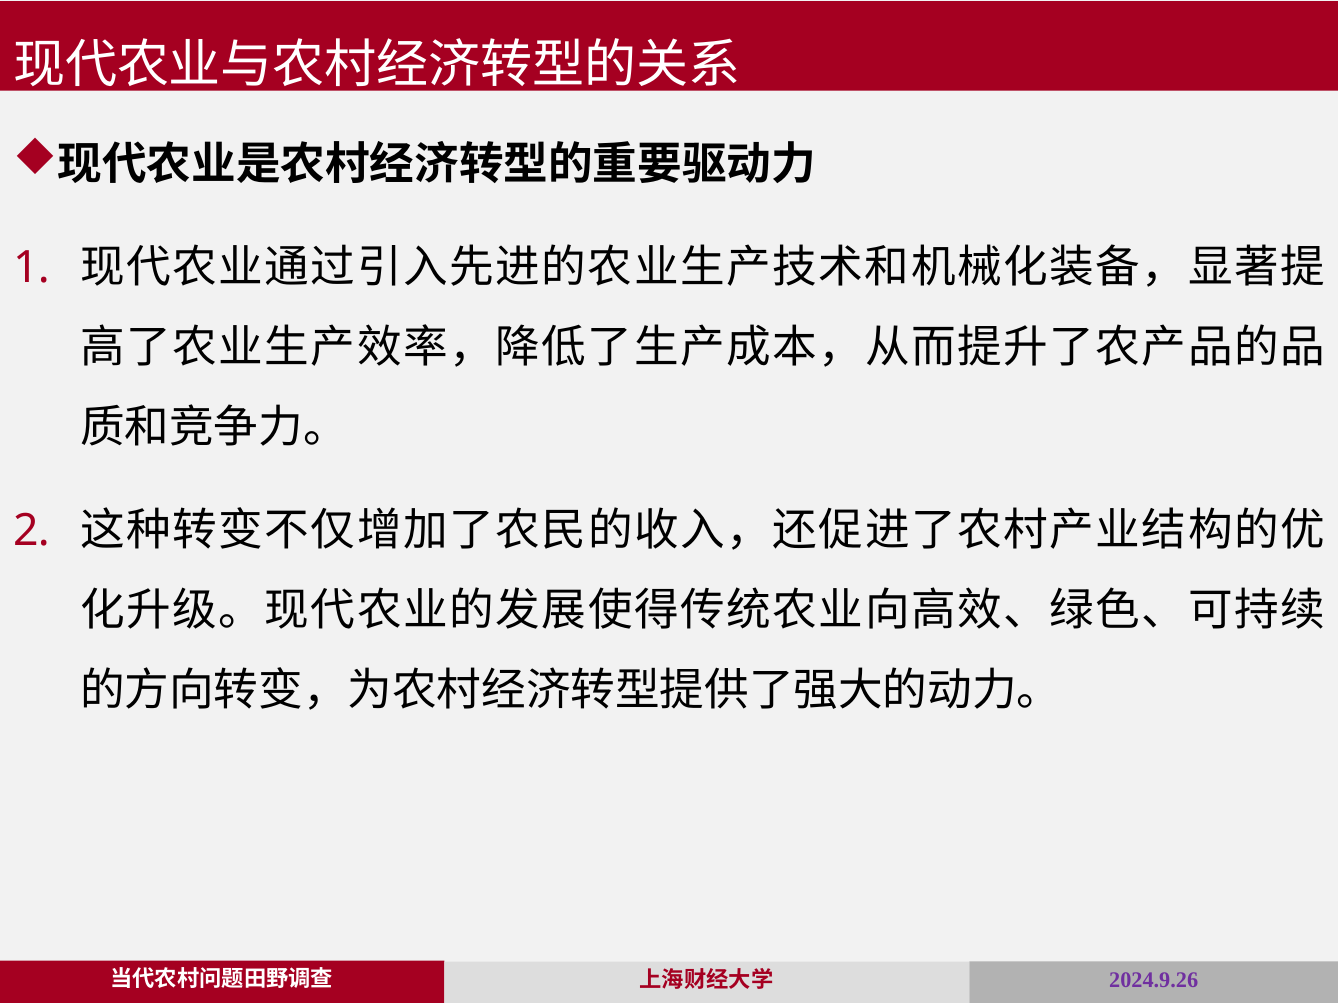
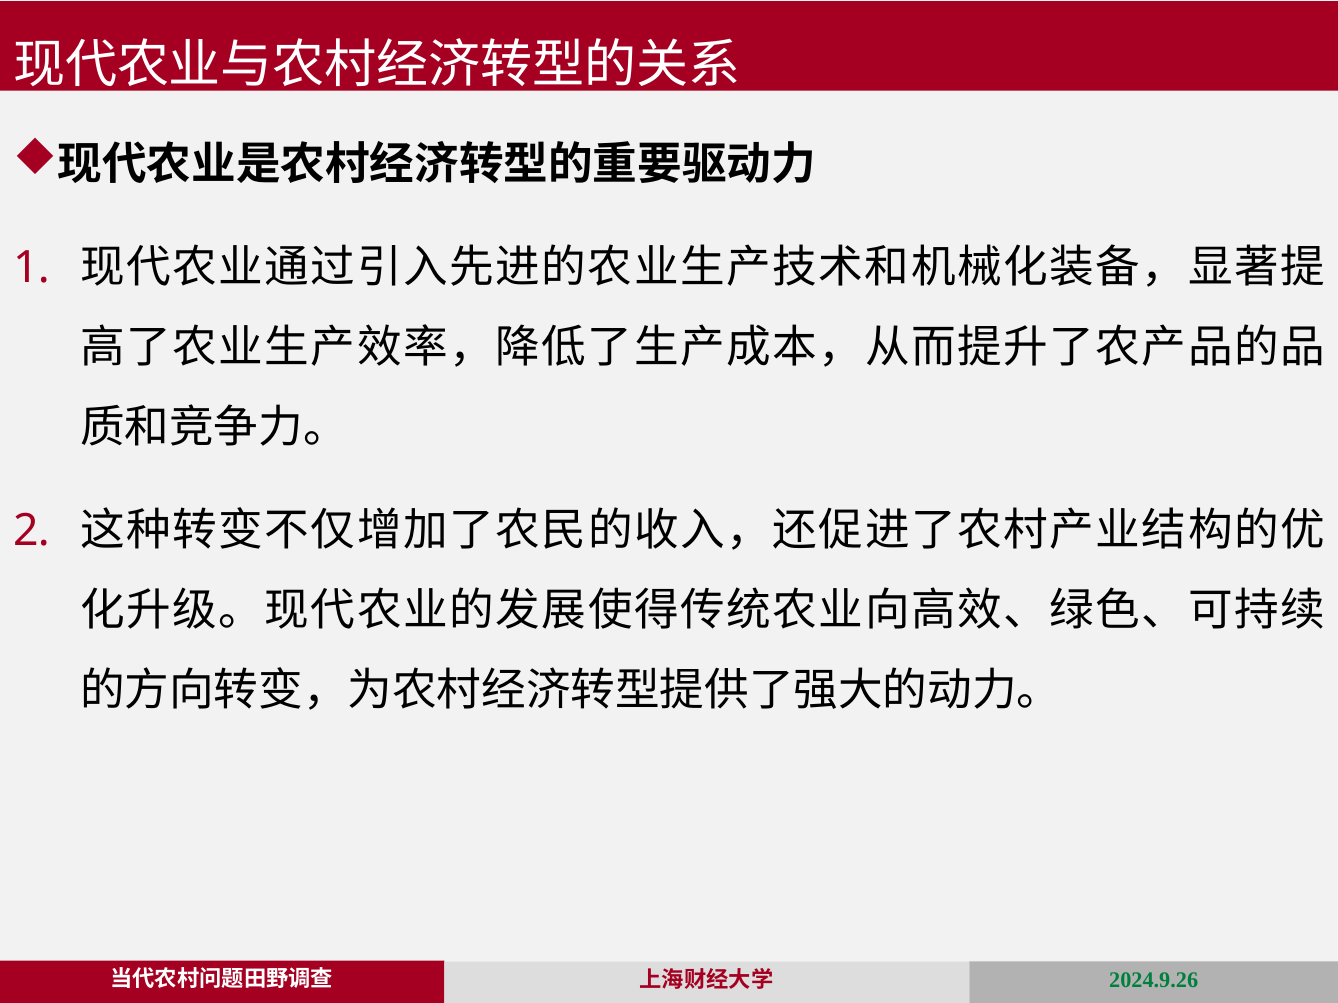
2024.9.26 colour: purple -> green (1154, 981)
